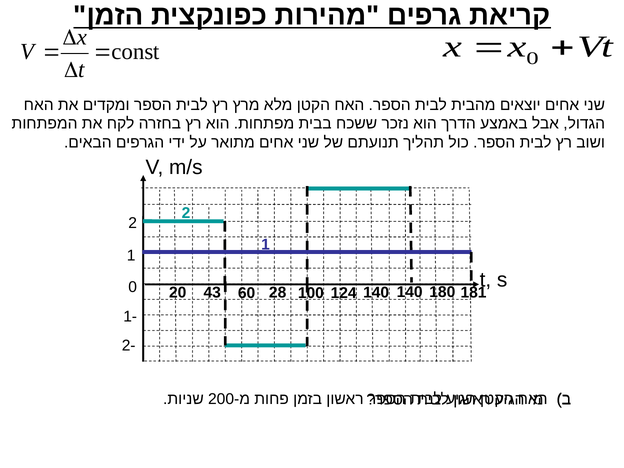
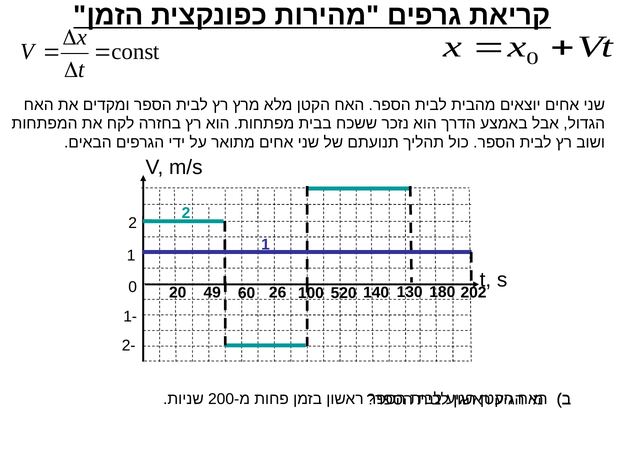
43: 43 -> 49 (212, 293)
28: 28 -> 26 (278, 293)
124: 124 -> 520 (344, 293)
140 140: 140 -> 130 (410, 292)
181: 181 -> 202 (474, 292)
